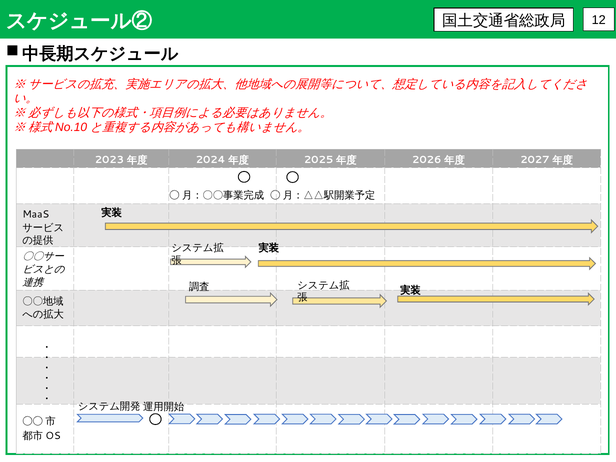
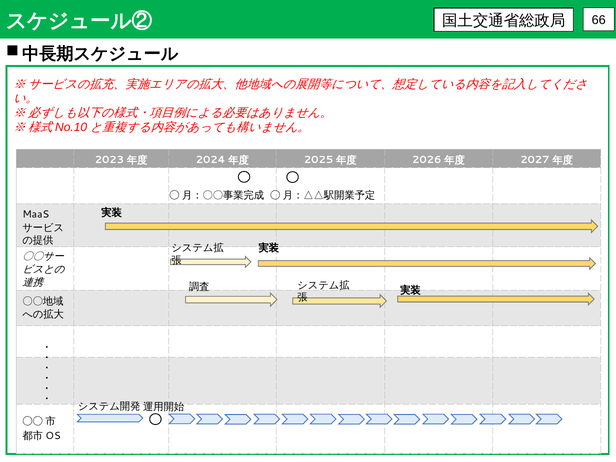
12: 12 -> 66 (599, 20)
